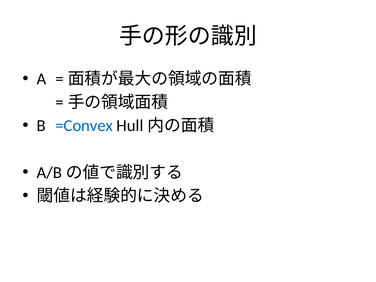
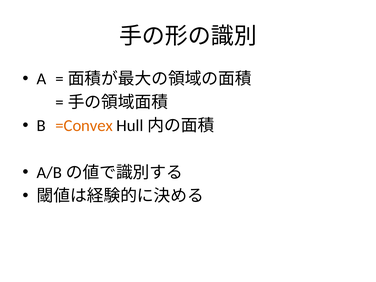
=Convex colour: blue -> orange (84, 126)
